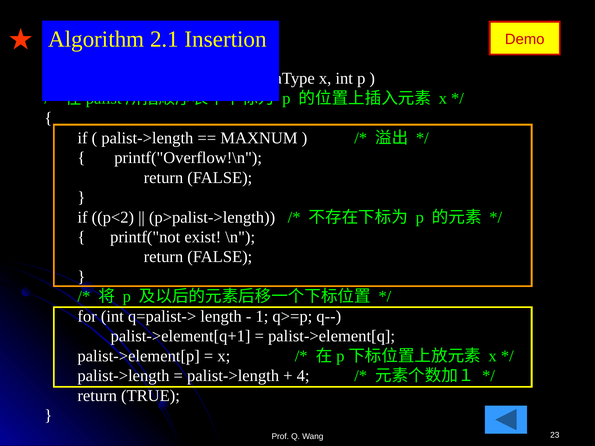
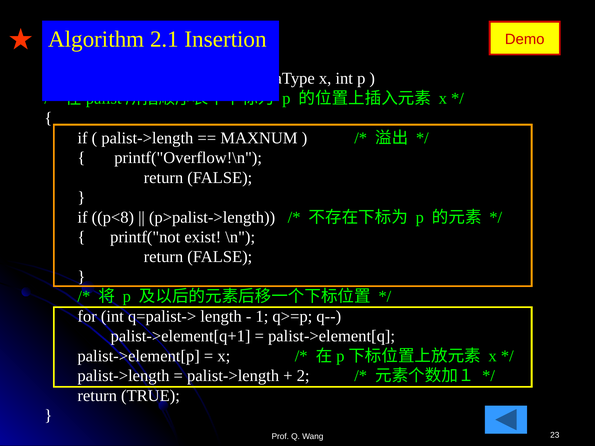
p<2: p<2 -> p<8 (113, 217)
4: 4 -> 2 (303, 376)
